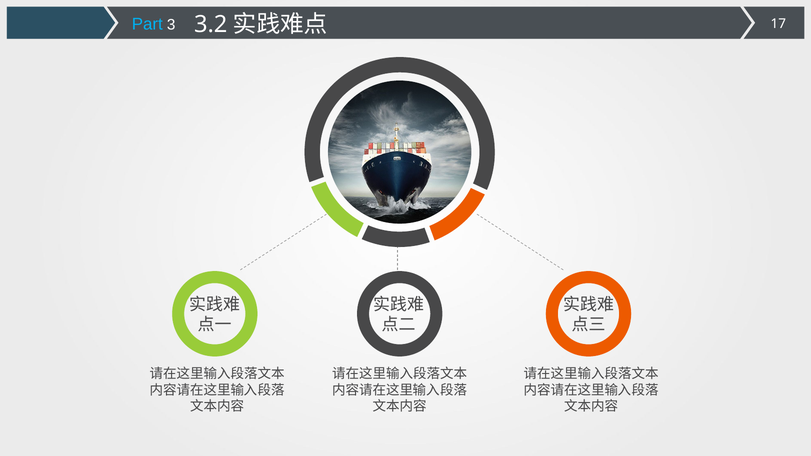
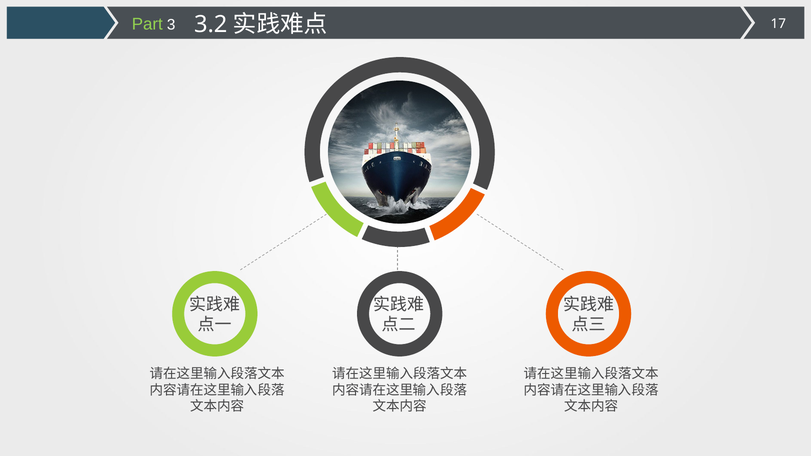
Part colour: light blue -> light green (147, 24)
